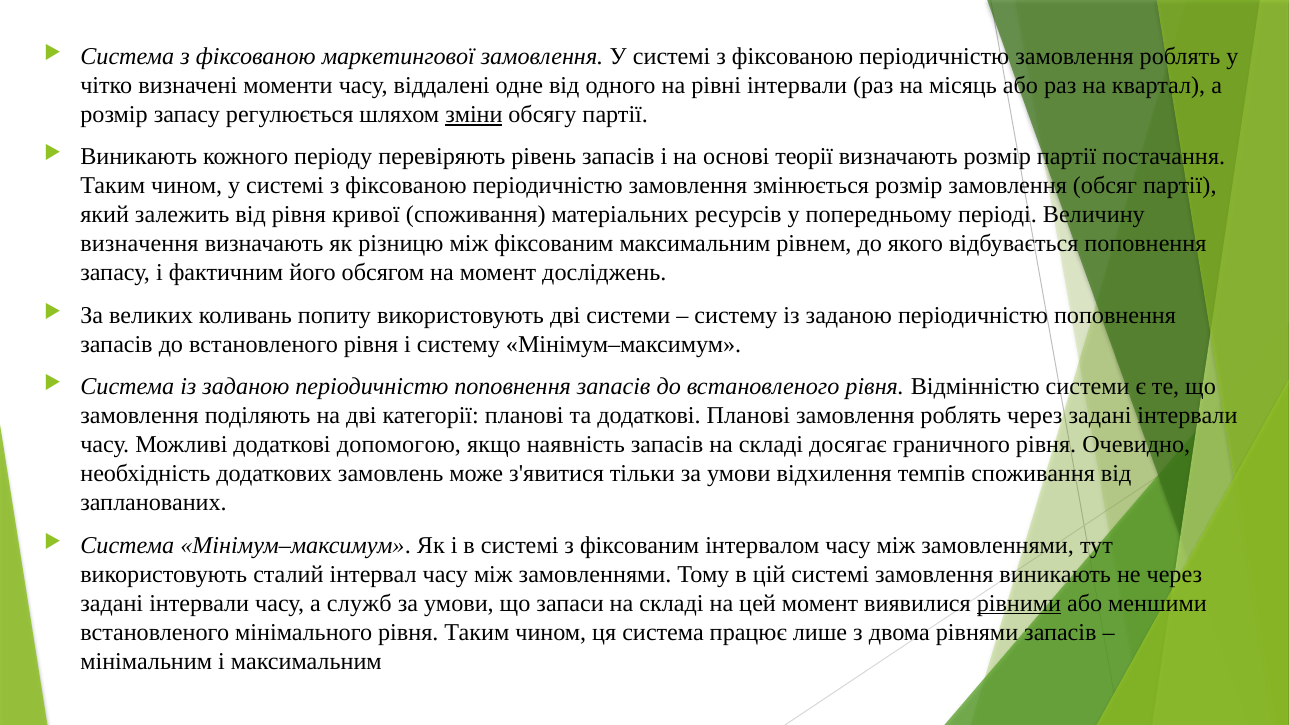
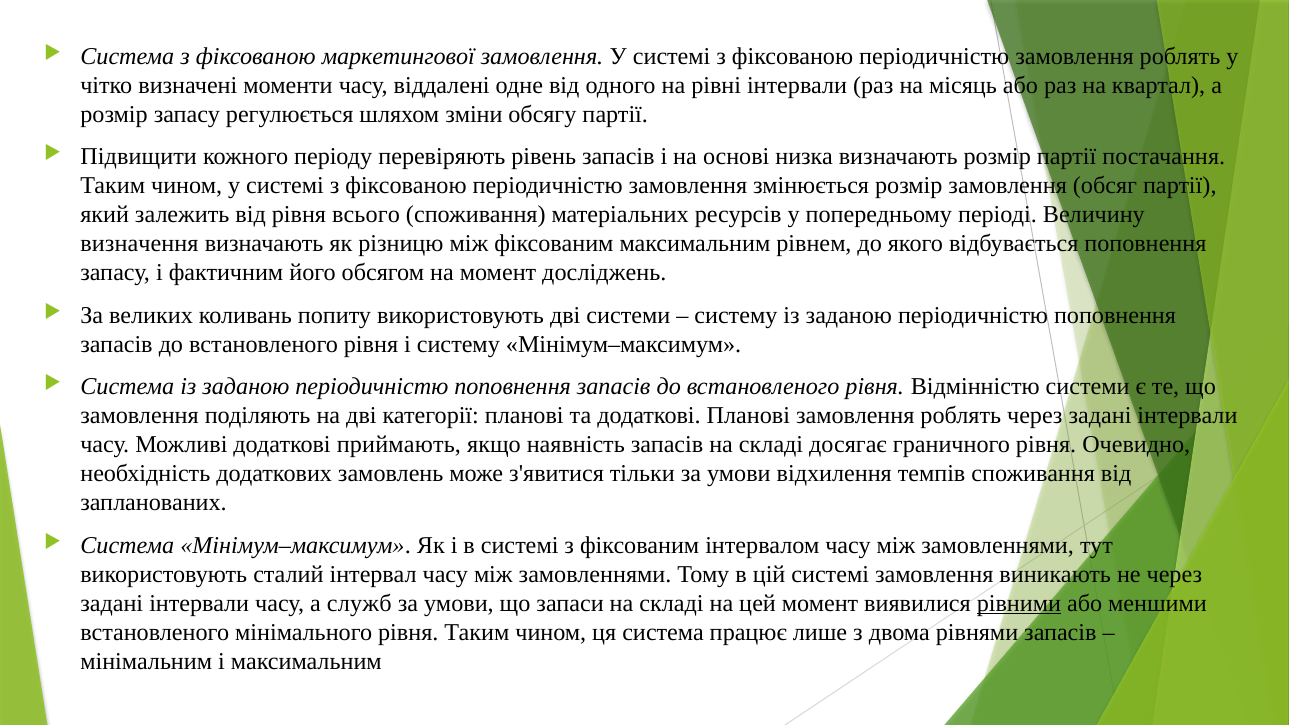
зміни underline: present -> none (474, 115)
Виникають: Виникають -> Підвищити (139, 157)
теорії: теорії -> низка (804, 157)
кривої: кривої -> всього (366, 215)
допомогою: допомогою -> приймають (399, 445)
